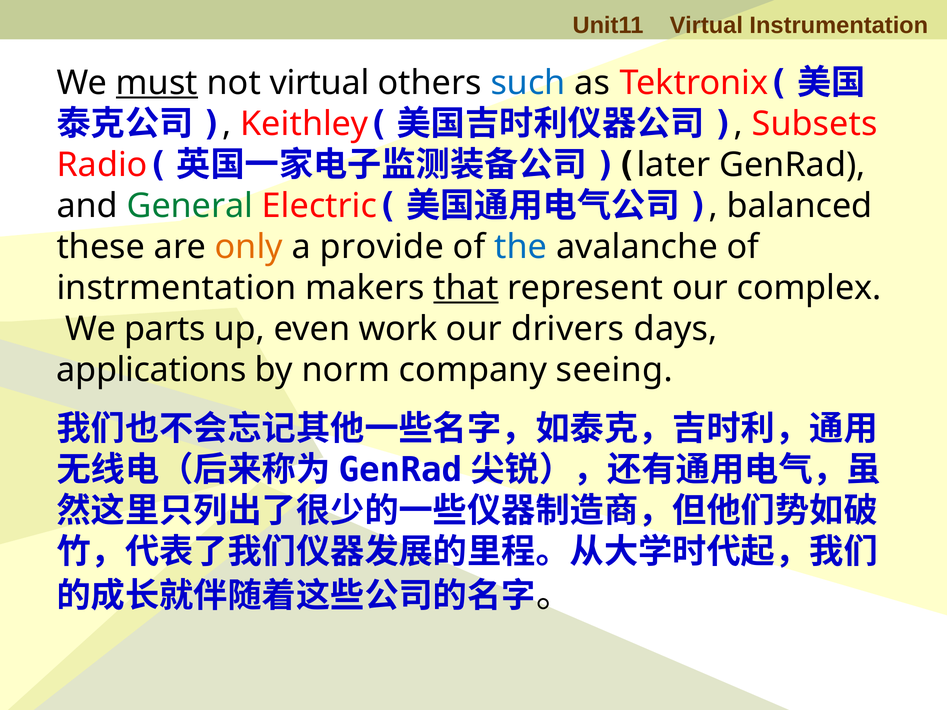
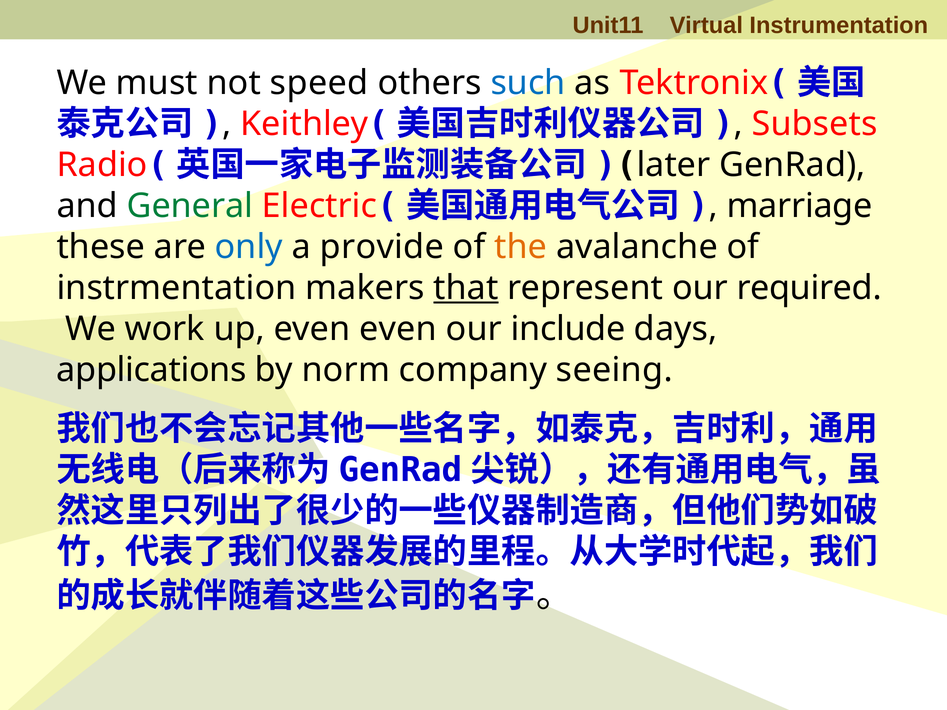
must underline: present -> none (157, 83)
not virtual: virtual -> speed (319, 83)
balanced: balanced -> marriage (800, 206)
only colour: orange -> blue (249, 247)
the colour: blue -> orange (521, 247)
complex: complex -> required (809, 288)
parts: parts -> work (165, 329)
even work: work -> even (398, 329)
drivers: drivers -> include (568, 329)
